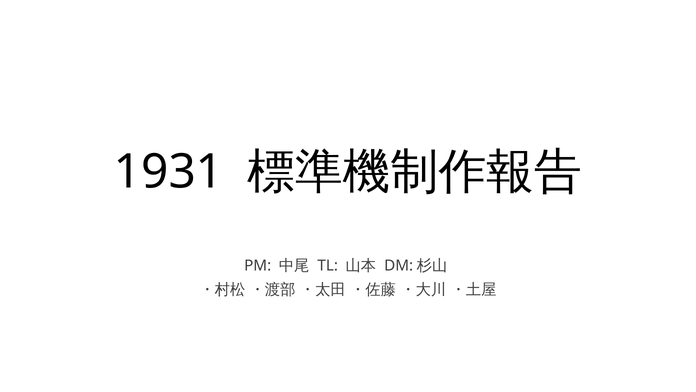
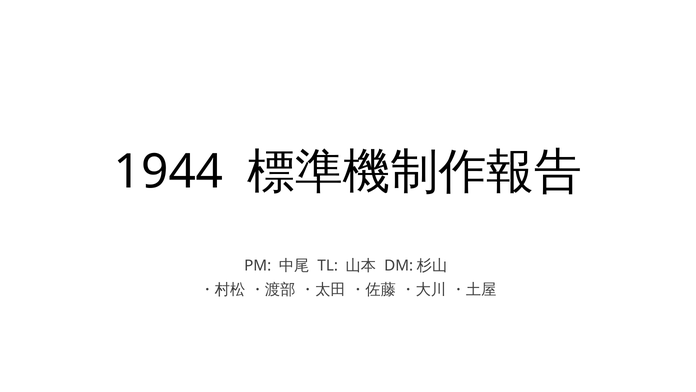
1931: 1931 -> 1944 (169, 172)
